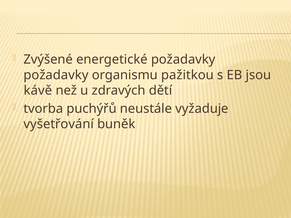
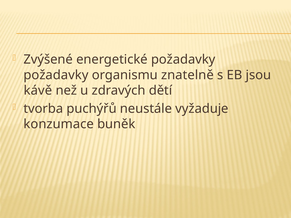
pažitkou: pažitkou -> znatelně (187, 75)
vyšetřování: vyšetřování -> konzumace (59, 124)
